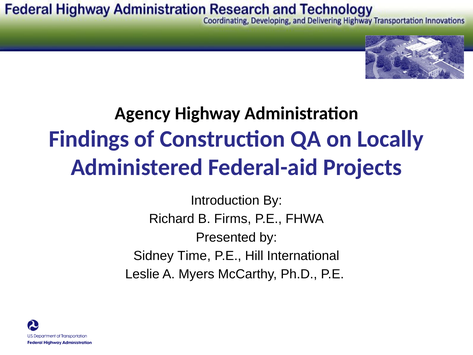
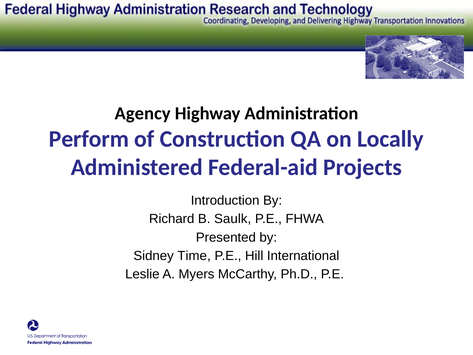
Findings: Findings -> Perform (89, 139)
Firms: Firms -> Saulk (233, 219)
